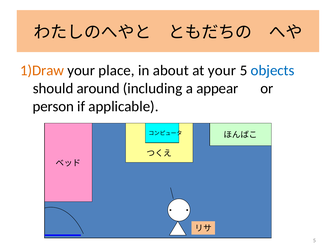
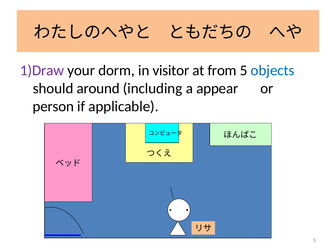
1)Draw colour: orange -> purple (42, 70)
place: place -> dorm (117, 70)
about: about -> visitor (171, 70)
at your: your -> from (222, 70)
